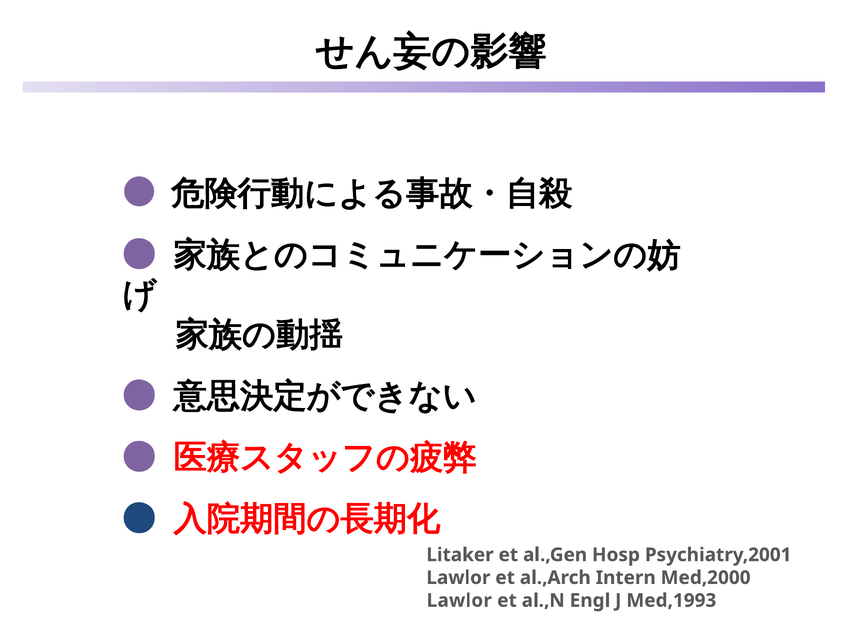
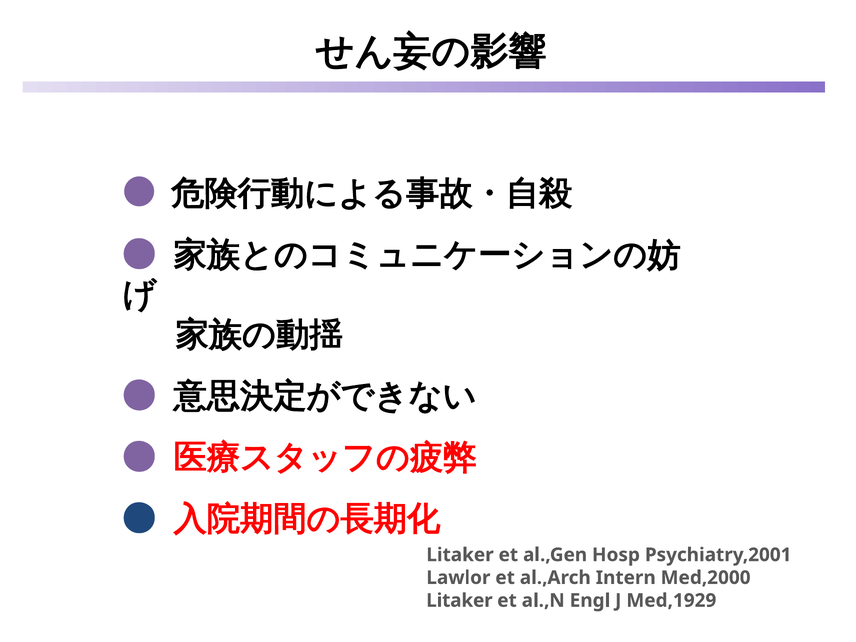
Lawlor: Lawlor -> Litaker (459, 601)
Med,1993: Med,1993 -> Med,1929 (671, 601)
